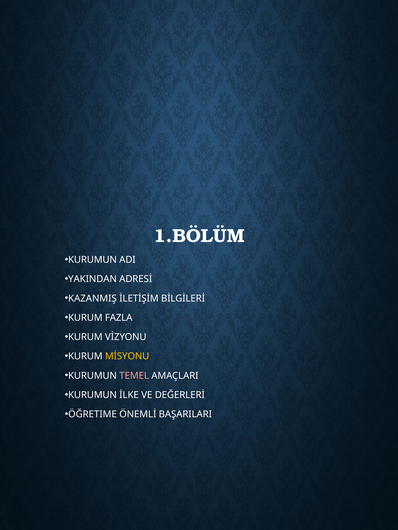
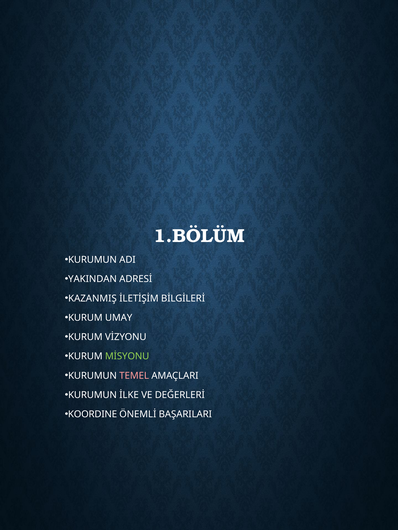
FAZLA: FAZLA -> UMAY (119, 318)
MİSYONU colour: yellow -> light green (127, 357)
ÖĞRETIME: ÖĞRETIME -> KOORDINE (93, 415)
